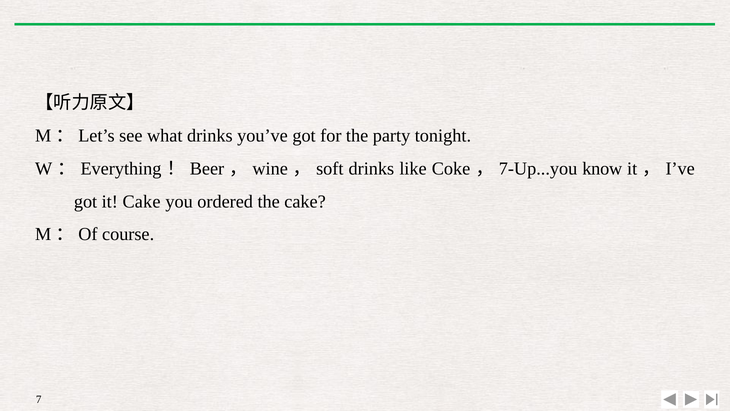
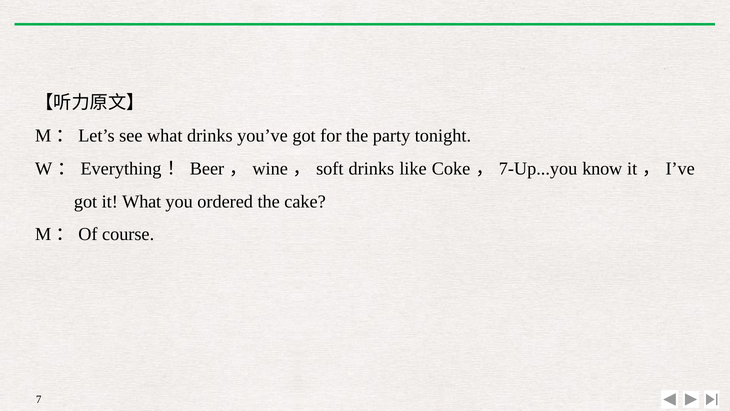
it Cake: Cake -> What (142, 201)
